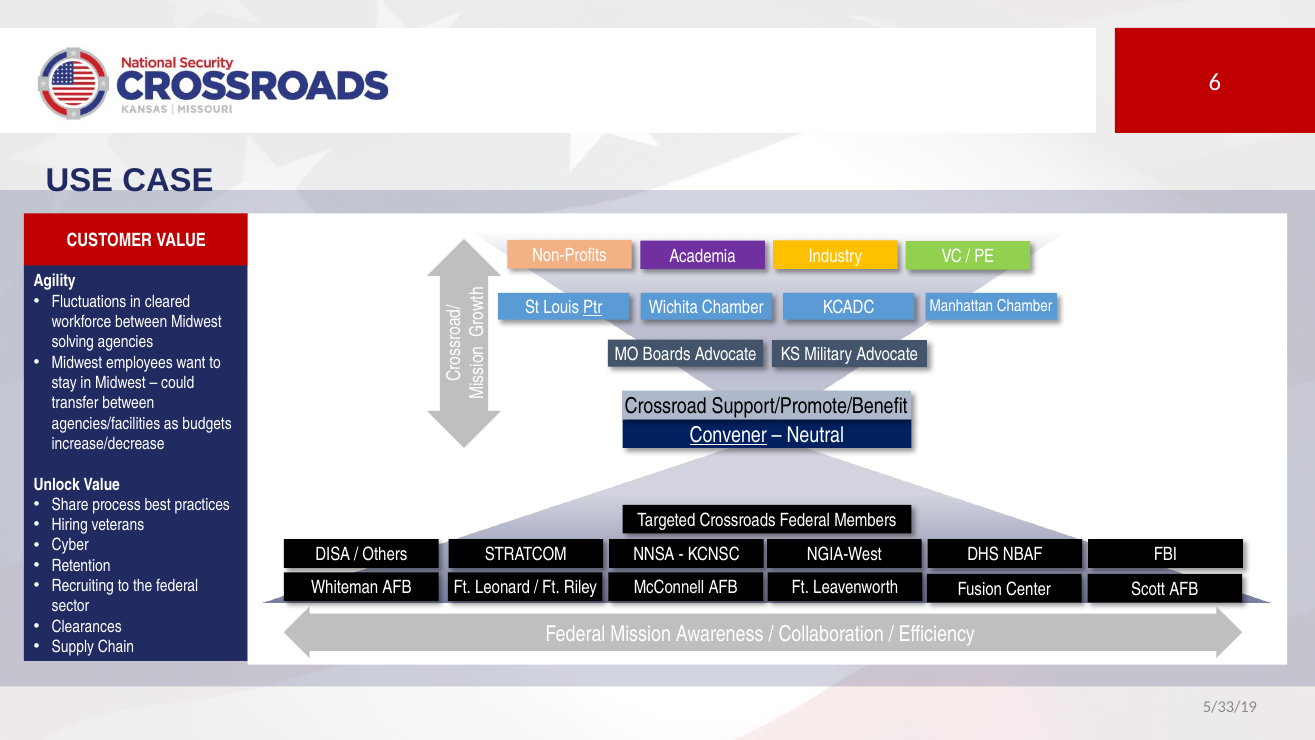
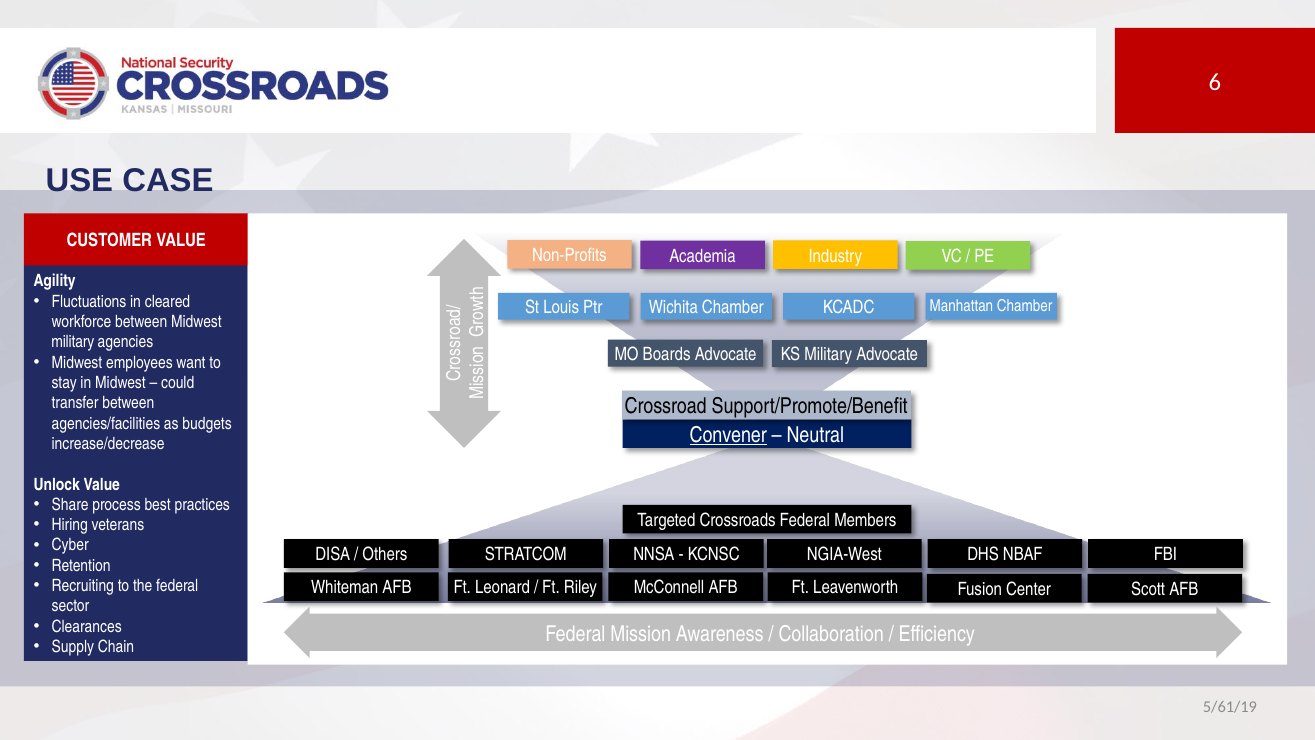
Ptr underline: present -> none (593, 307)
solving: solving -> military (73, 342)
5/33/19: 5/33/19 -> 5/61/19 (1230, 706)
